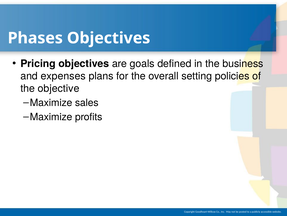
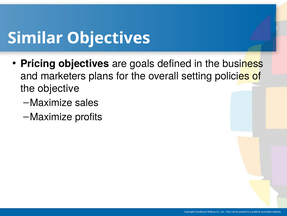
Phases: Phases -> Similar (35, 38)
expenses: expenses -> marketers (63, 76)
